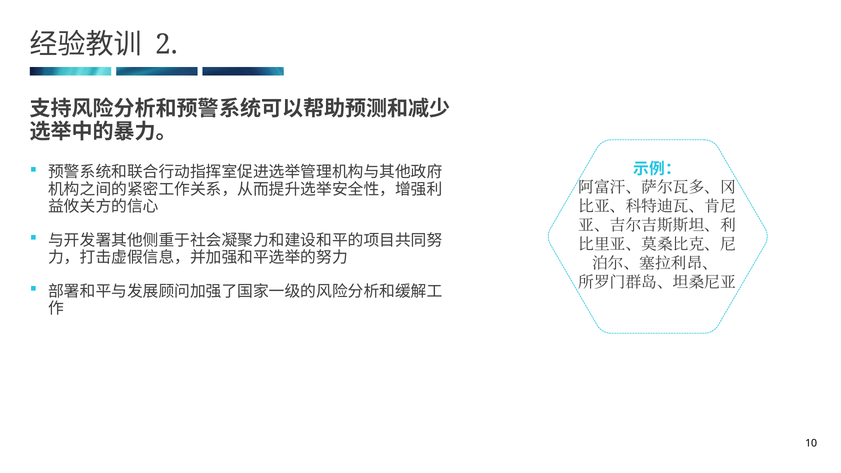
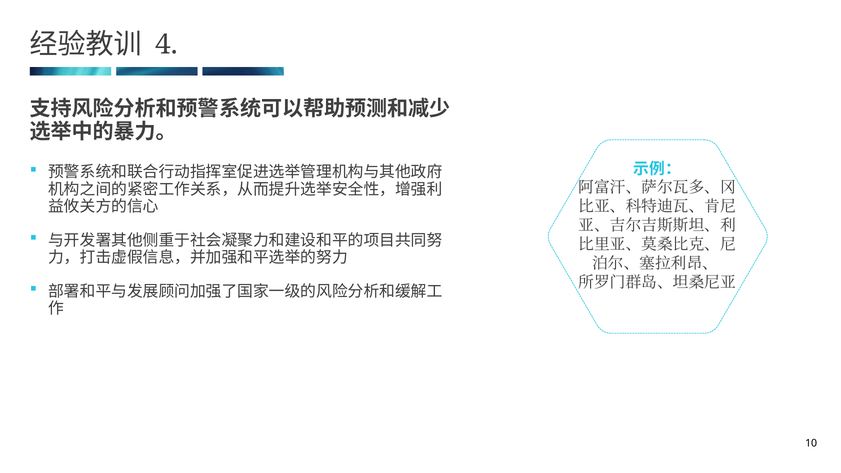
2: 2 -> 4 (166, 45)
